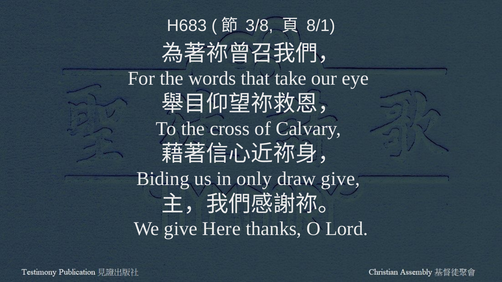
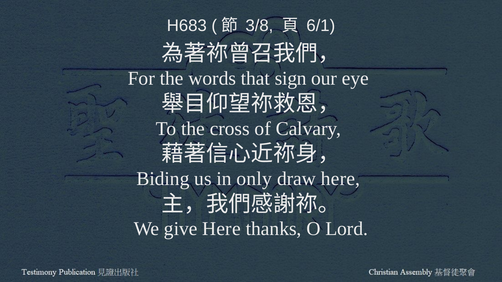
8/1: 8/1 -> 6/1 (321, 26)
take: take -> sign (291, 79)
draw give: give -> here (340, 179)
